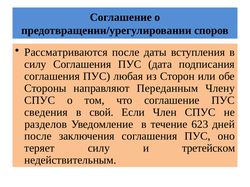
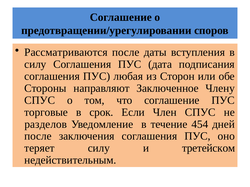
Переданным: Переданным -> Заключенное (168, 88)
сведения: сведения -> торговые (46, 112)
свой: свой -> срок (101, 112)
623: 623 -> 454 (200, 124)
